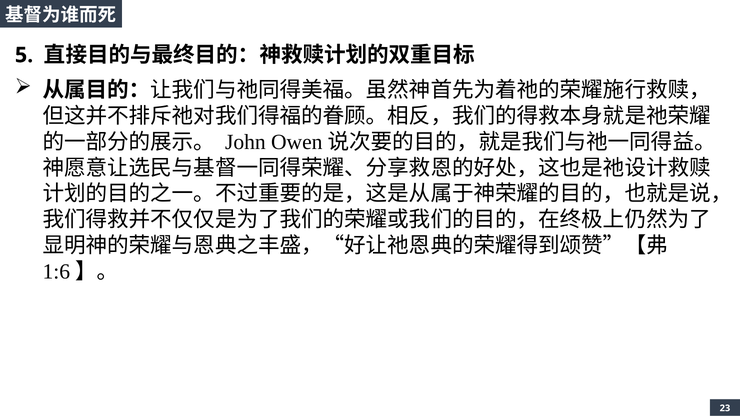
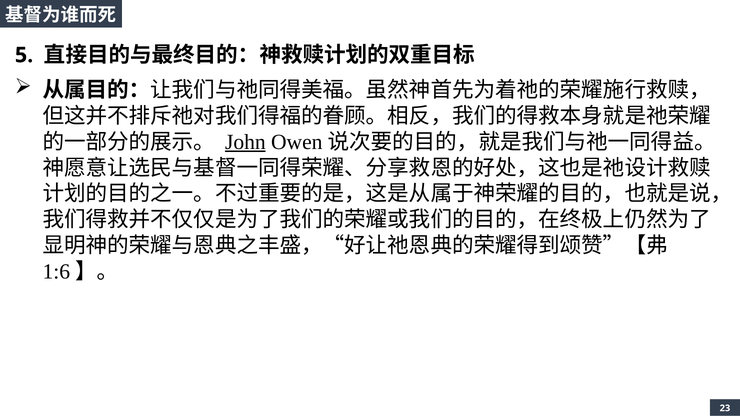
John underline: none -> present (245, 142)
